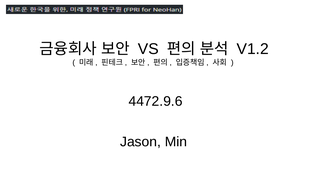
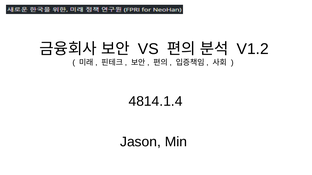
4472.9.6: 4472.9.6 -> 4814.1.4 (156, 102)
